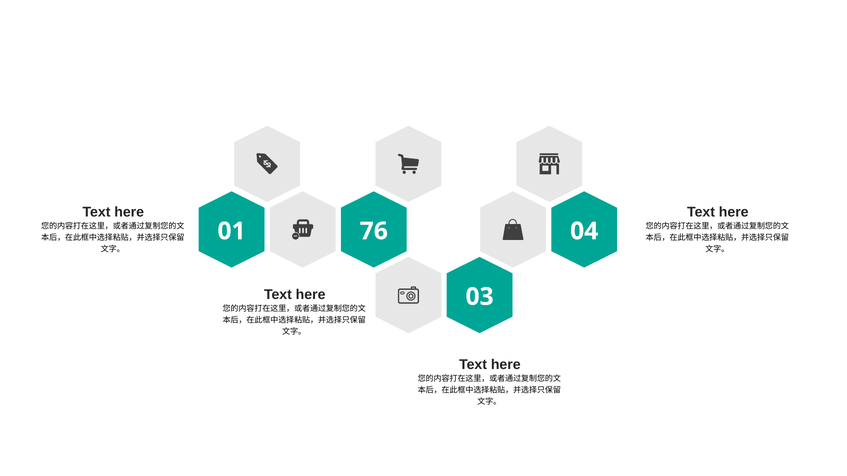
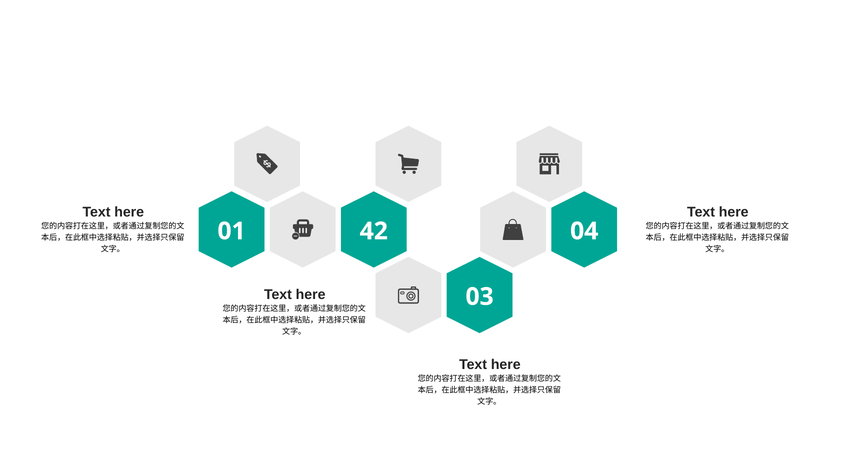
76: 76 -> 42 (374, 231)
